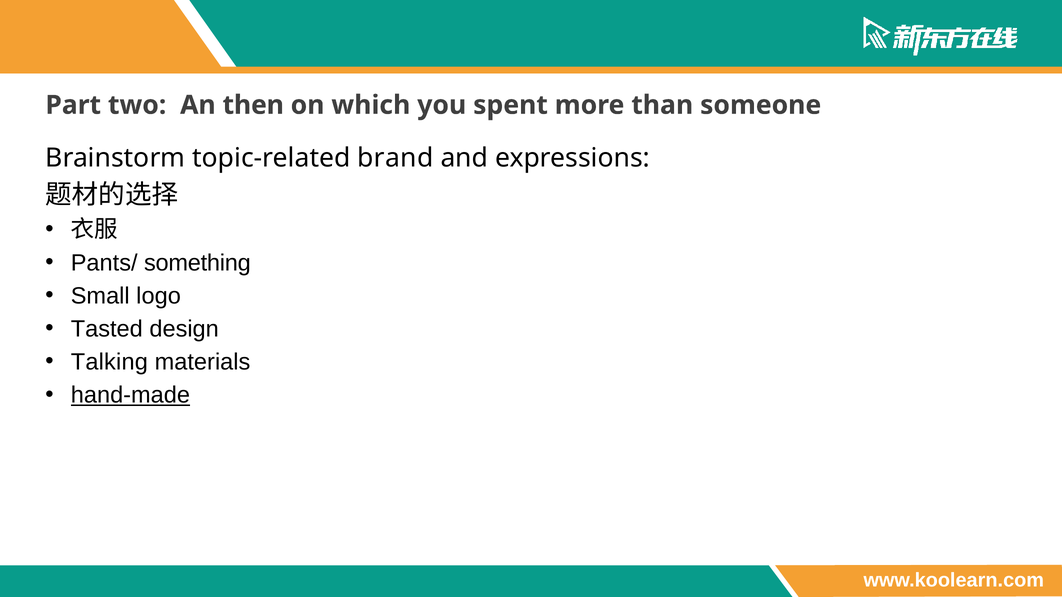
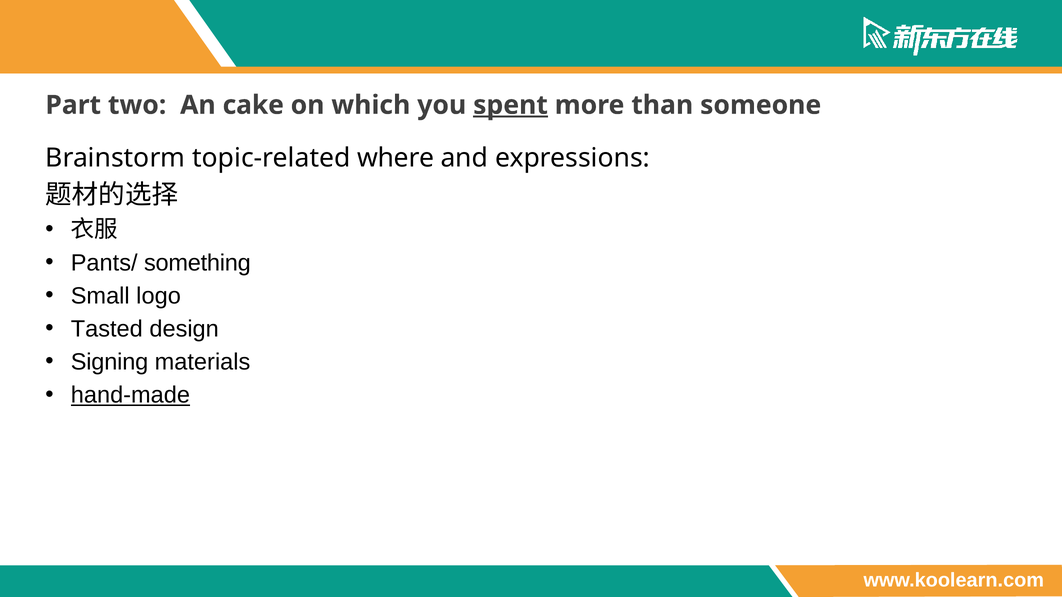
then: then -> cake (253, 105)
spent underline: none -> present (511, 105)
brand: brand -> where (396, 158)
Talking: Talking -> Signing (110, 362)
